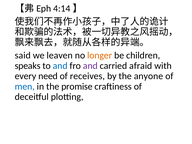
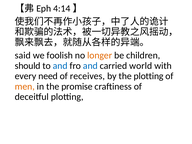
leaven: leaven -> foolish (60, 55)
speaks: speaks -> should (28, 66)
and colour: purple -> blue (90, 66)
afraid: afraid -> world (141, 66)
the anyone: anyone -> plotting (149, 76)
men colour: blue -> orange (25, 86)
